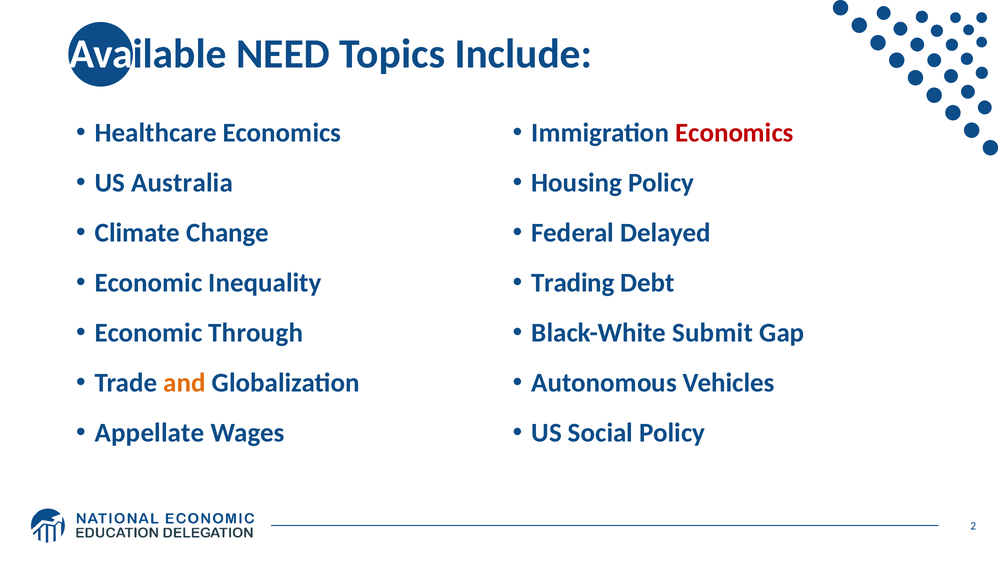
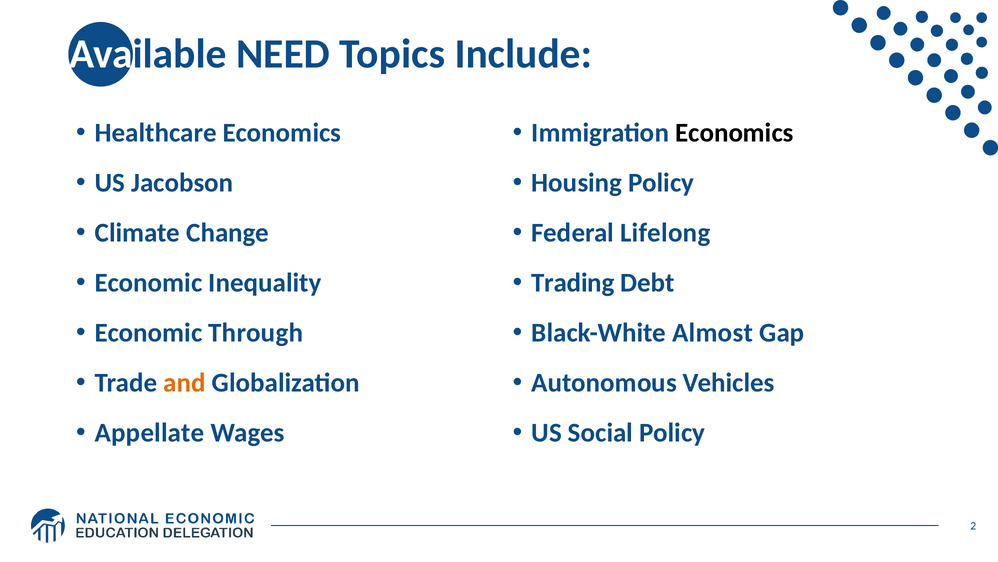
Economics colour: red -> black (734, 133)
Australia: Australia -> Jacobson (182, 182)
Delayed: Delayed -> Lifelong (665, 232)
Submit: Submit -> Almost (713, 332)
